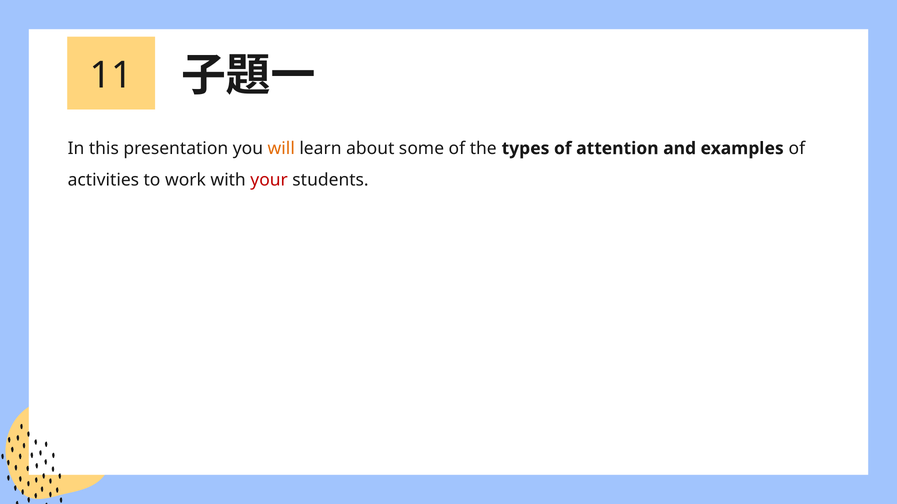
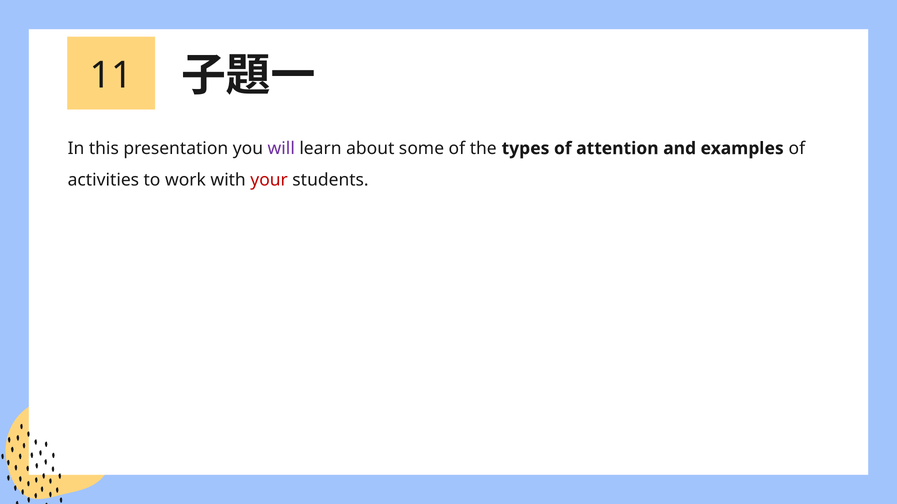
will colour: orange -> purple (281, 149)
